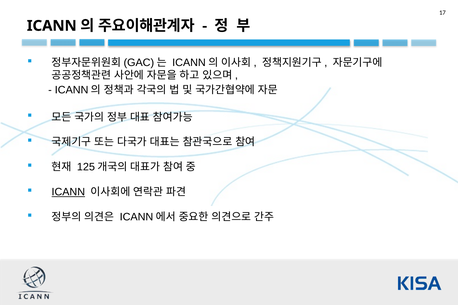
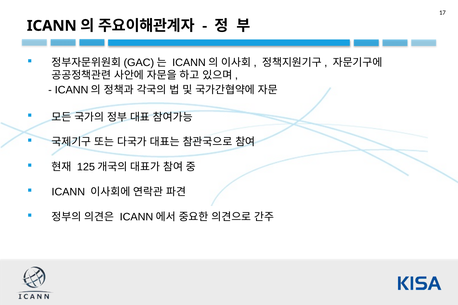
ICANN underline: present -> none (68, 192)
